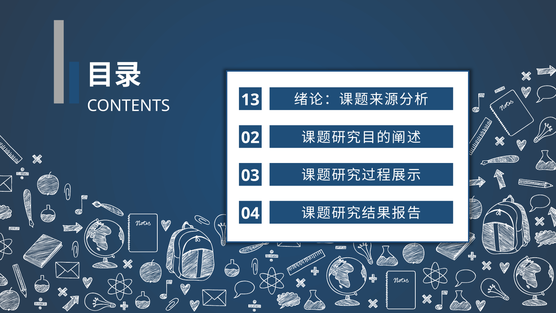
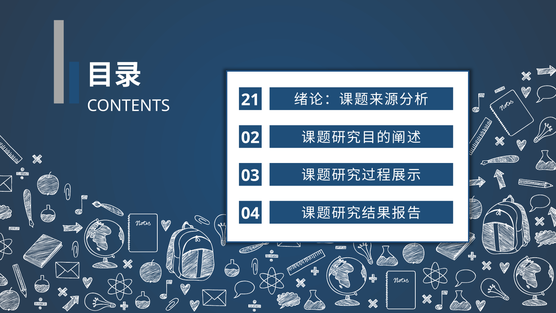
13: 13 -> 21 (250, 100)
